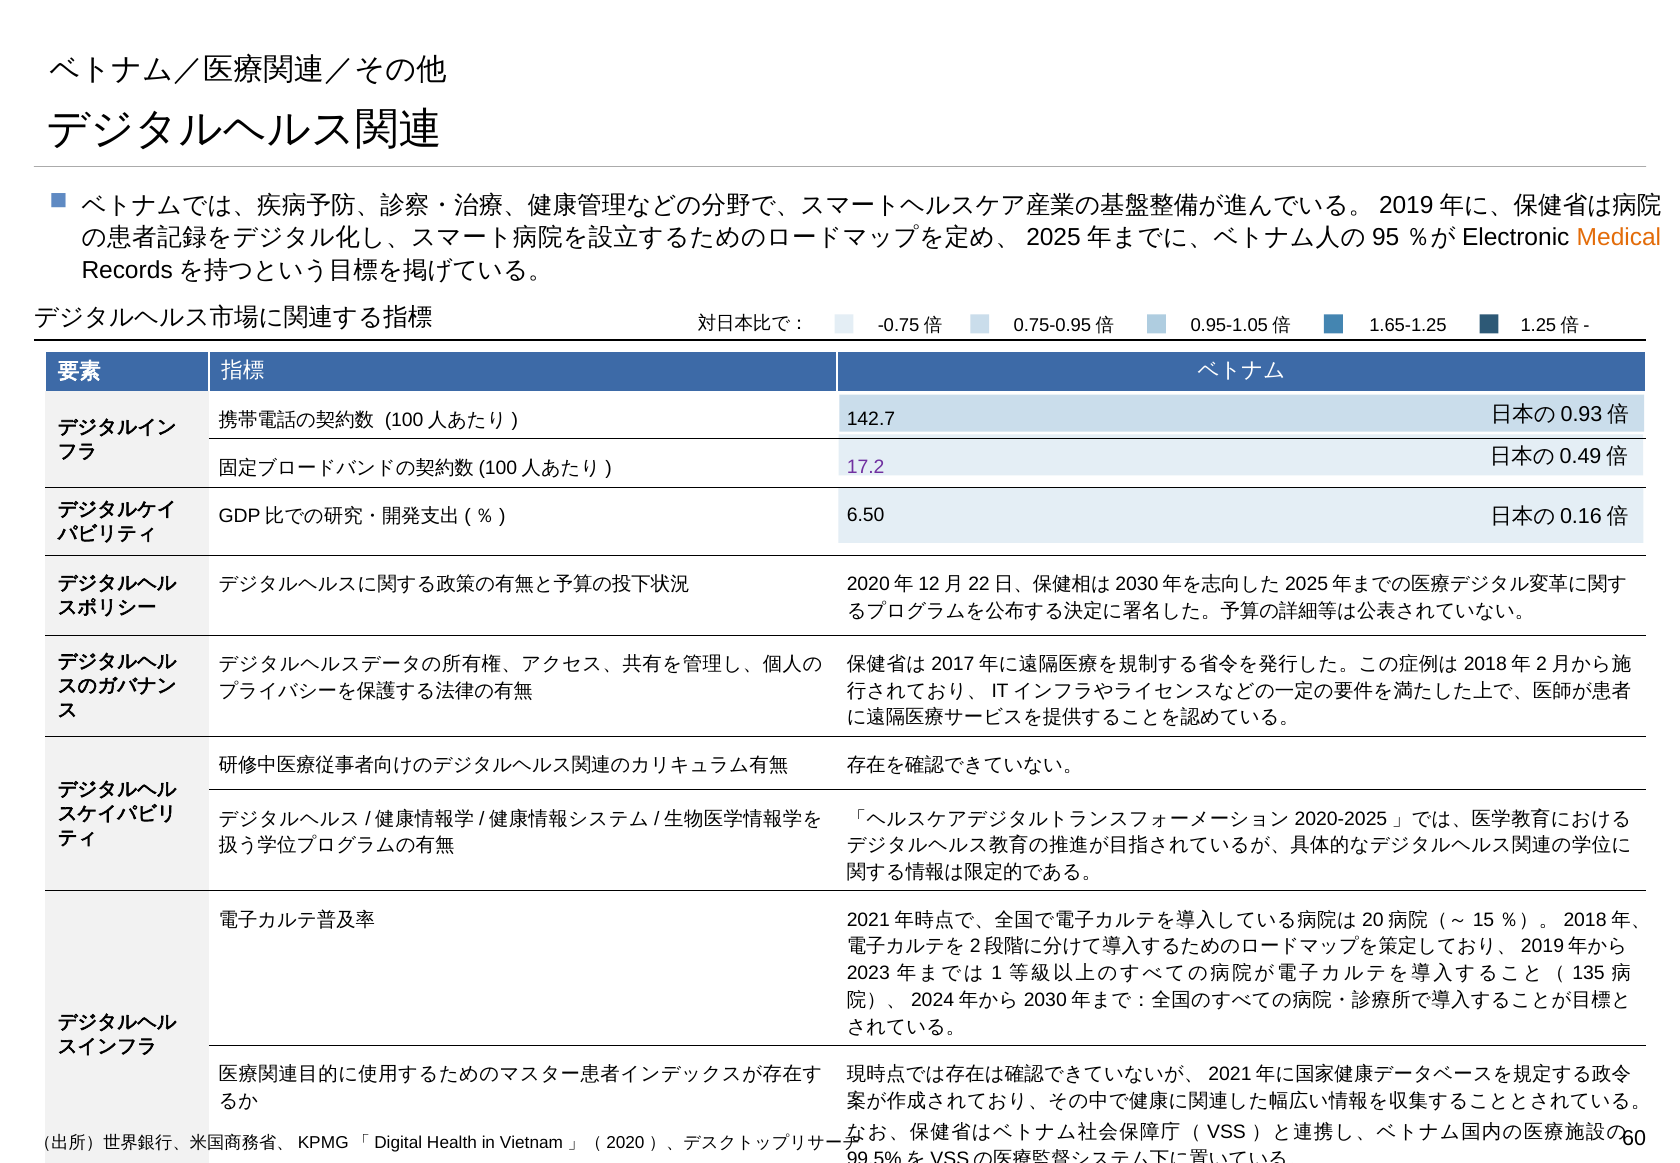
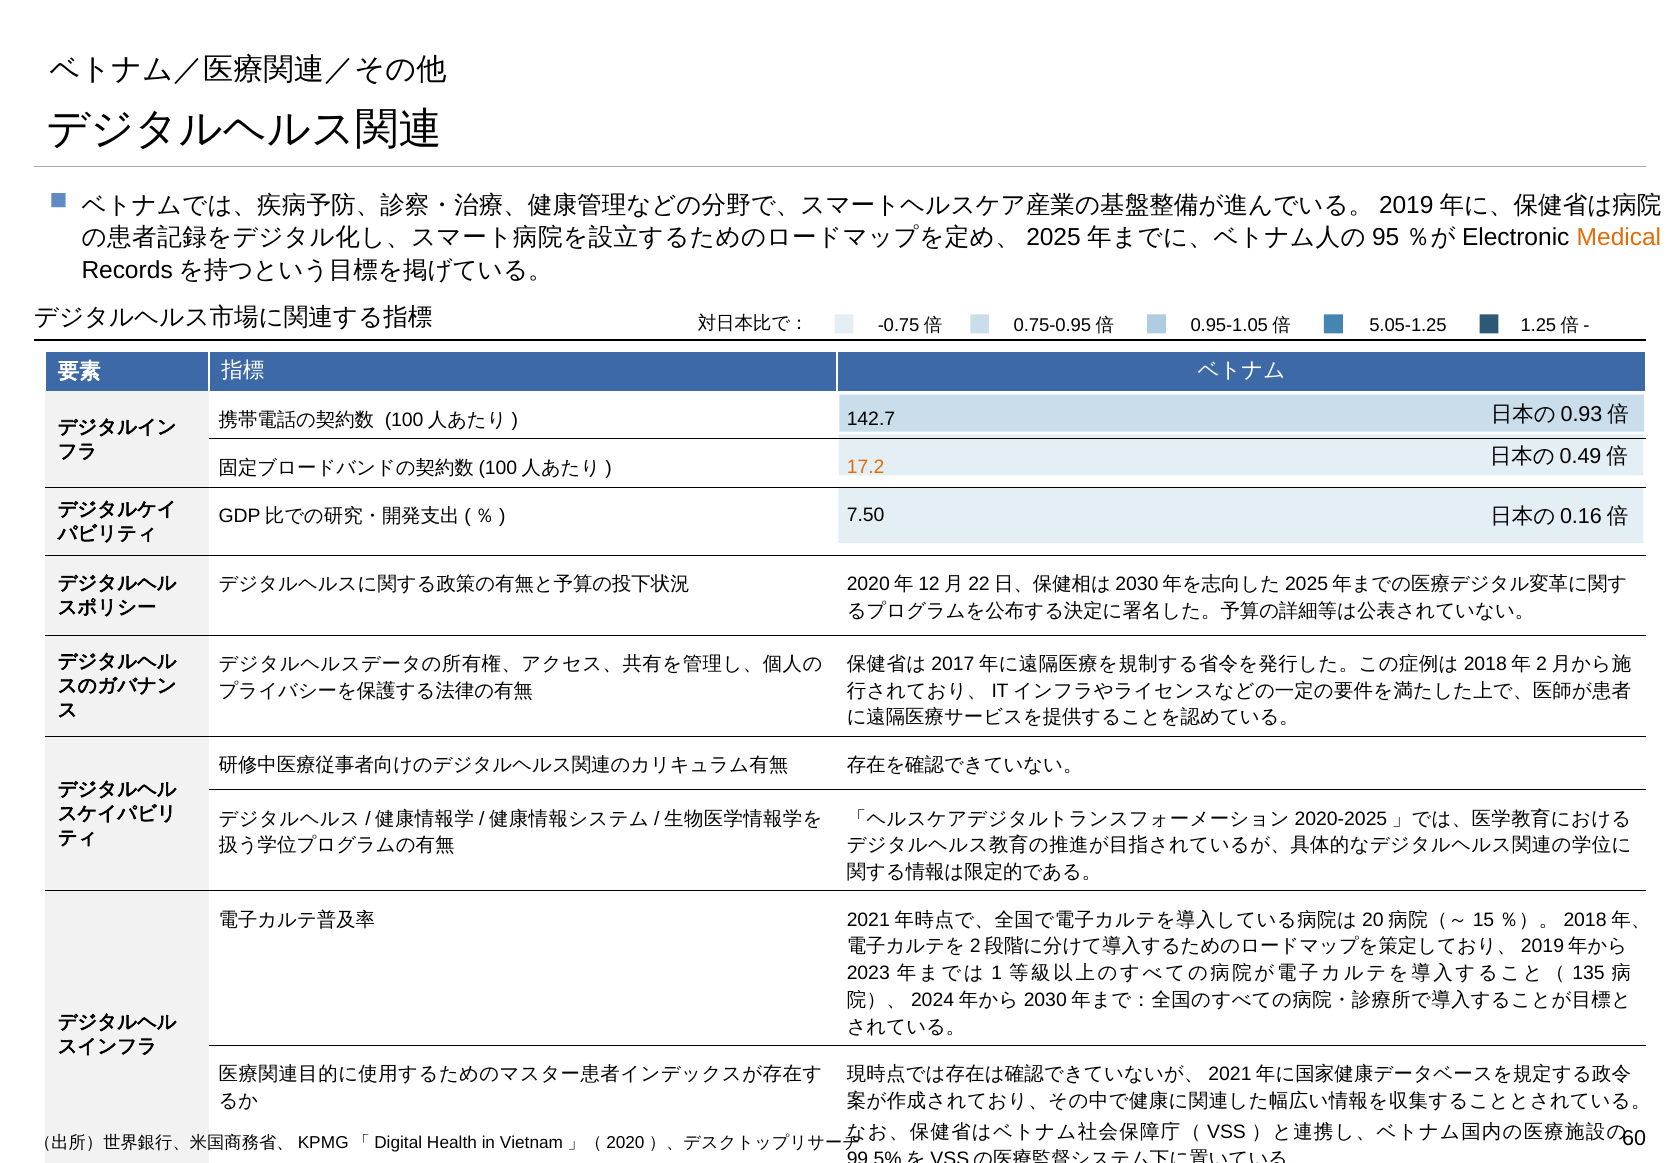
1.65-1.25: 1.65-1.25 -> 5.05-1.25 (1408, 325)
17.2 colour: purple -> orange (866, 467)
6.50: 6.50 -> 7.50 (866, 515)
